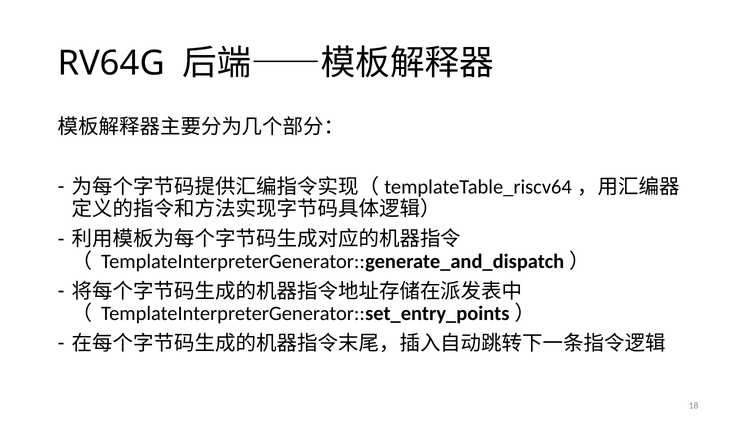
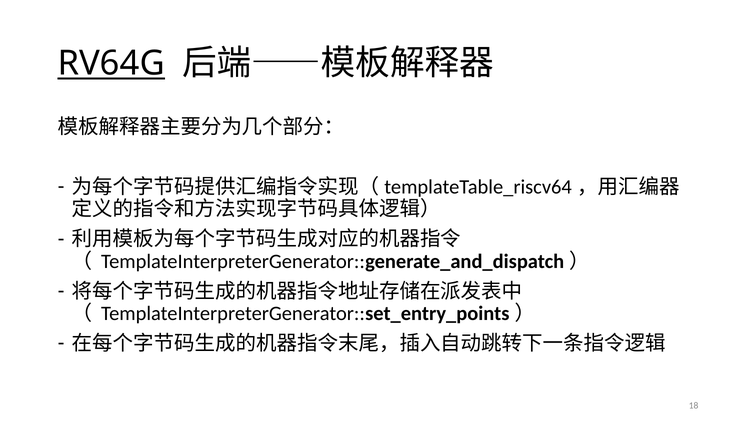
RV64G underline: none -> present (111, 64)
